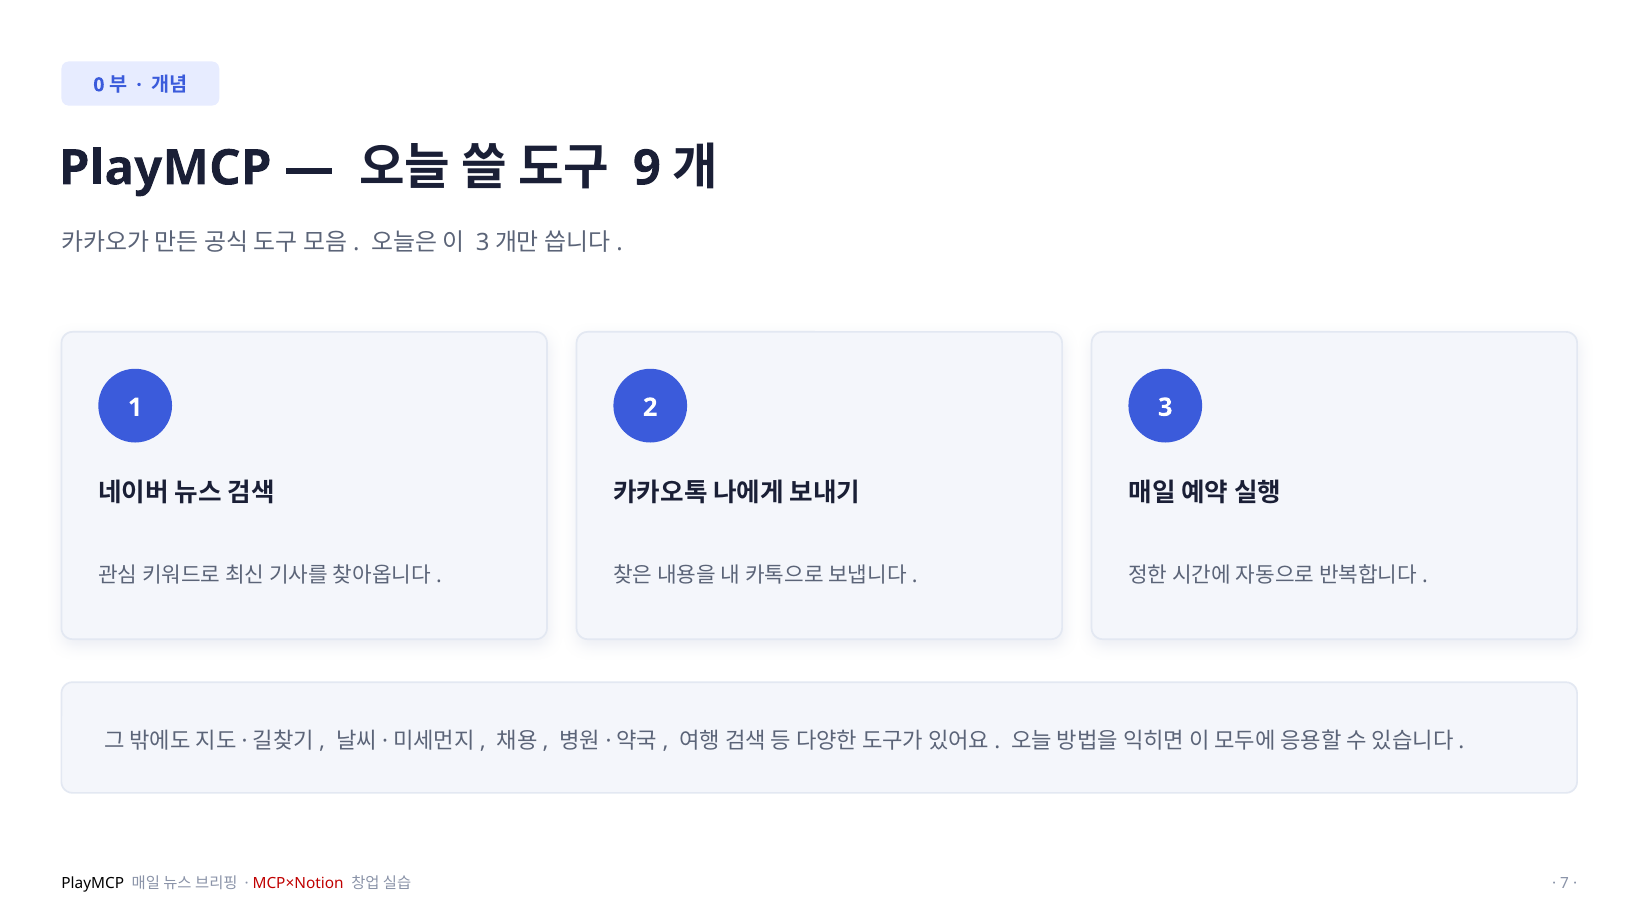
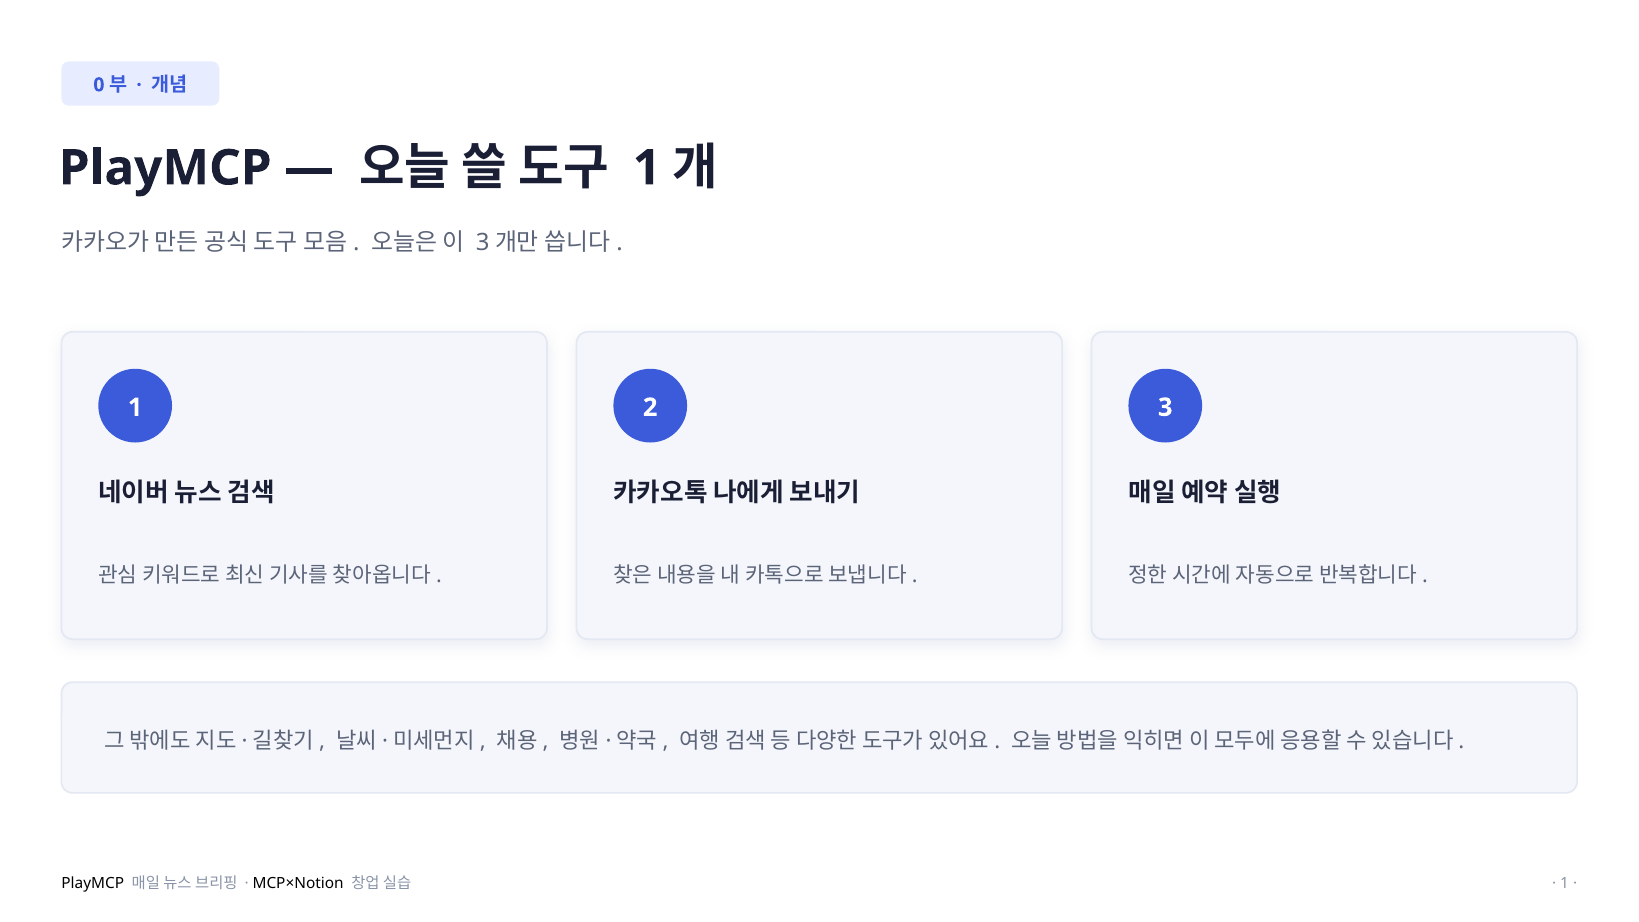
9: 9 -> 1 (647, 168)
MCP×Notion colour: red -> black (298, 884)
7: 7 -> 1 (1565, 884)
